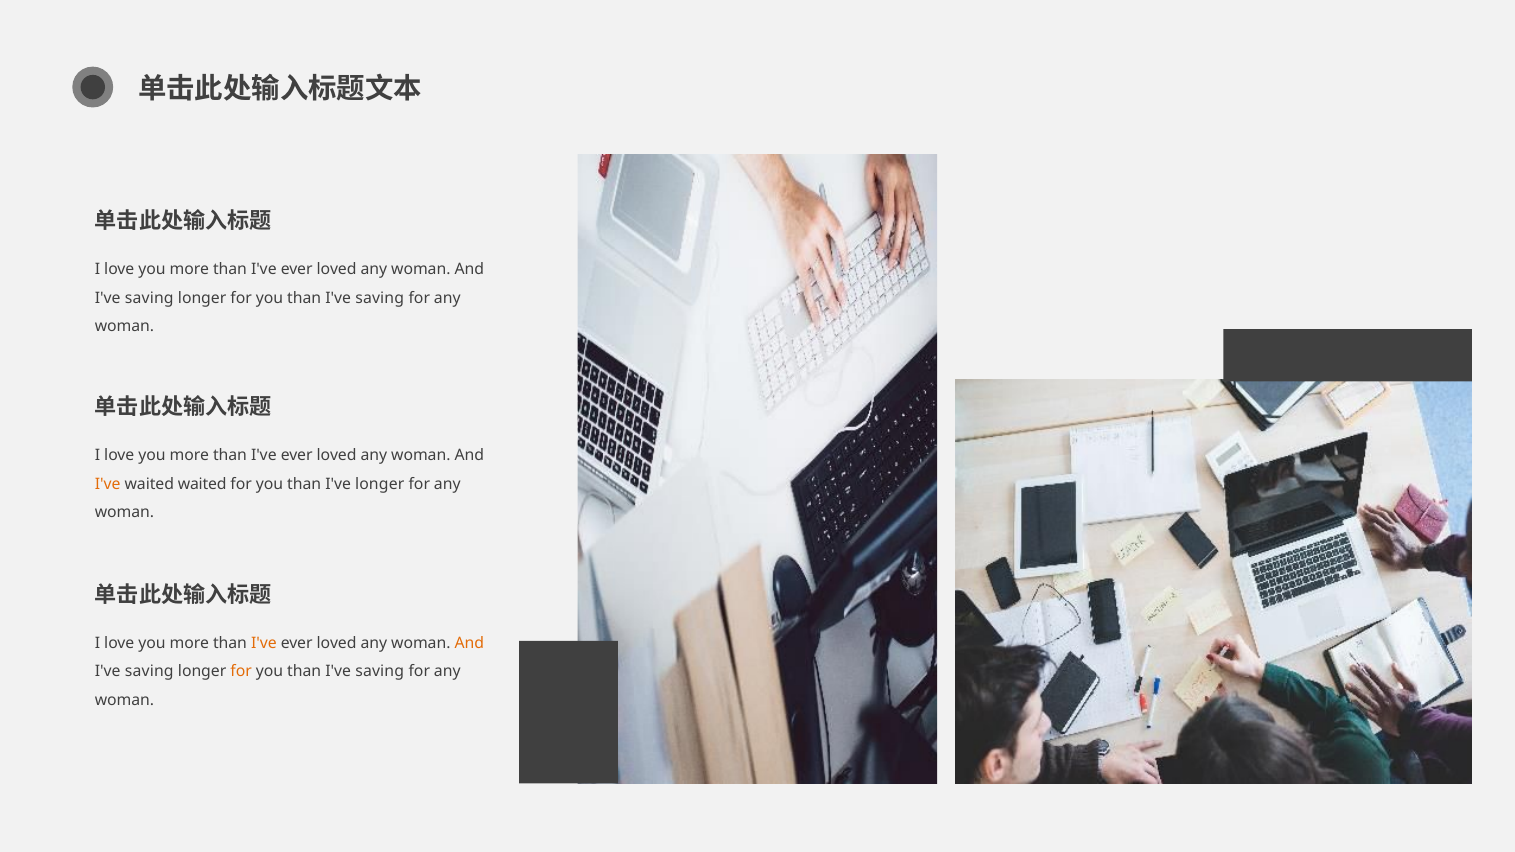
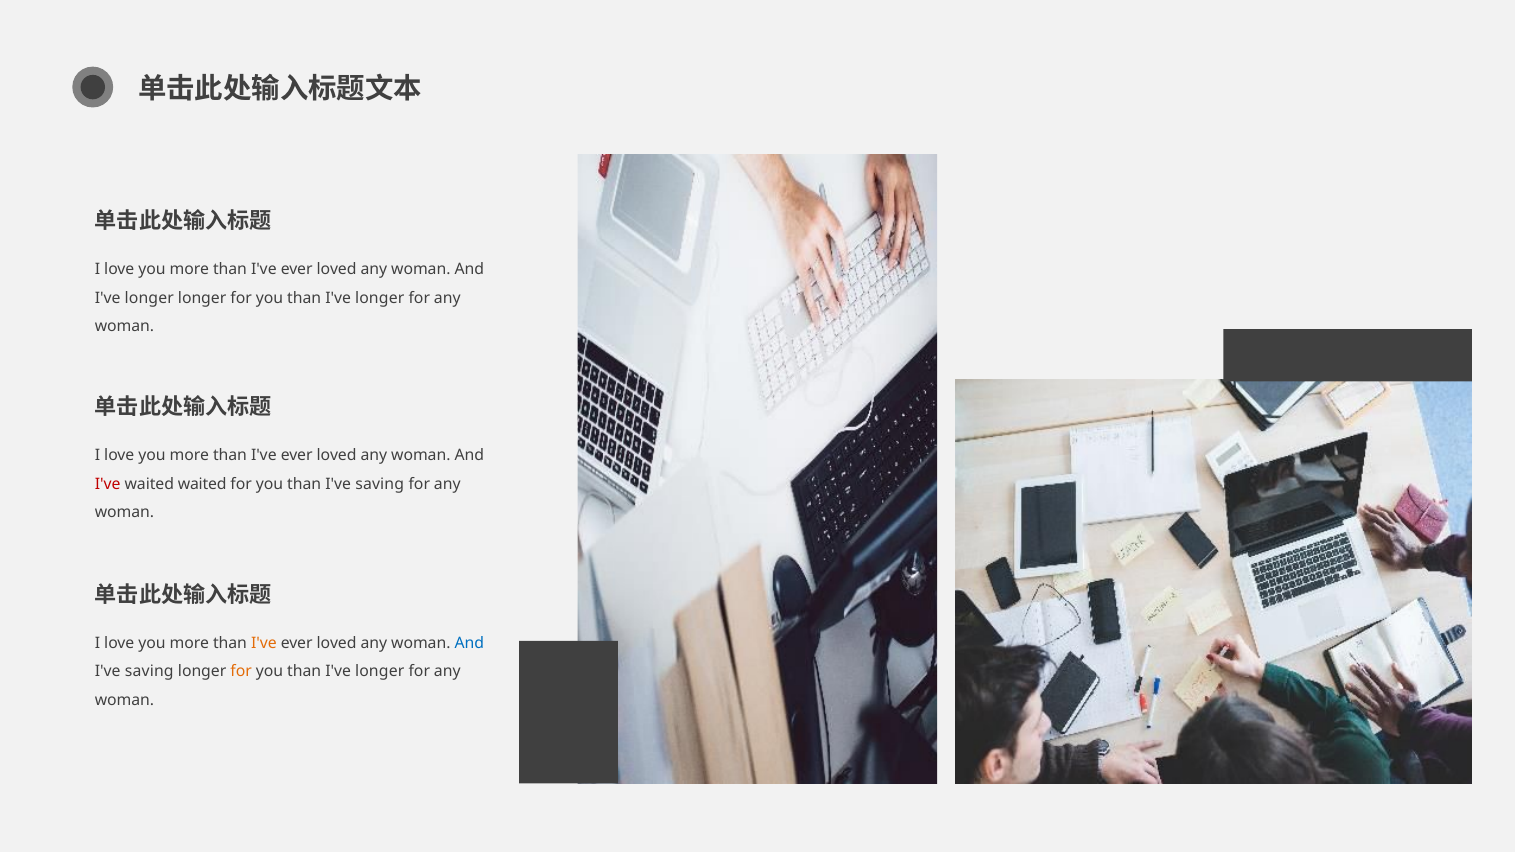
saving: saving -> longer (149, 298)
saving: saving -> longer (380, 298)
I've colour: orange -> red (108, 484)
than I've longer: longer -> saving (380, 484)
And colour: orange -> blue (469, 643)
saving: saving -> longer (380, 672)
